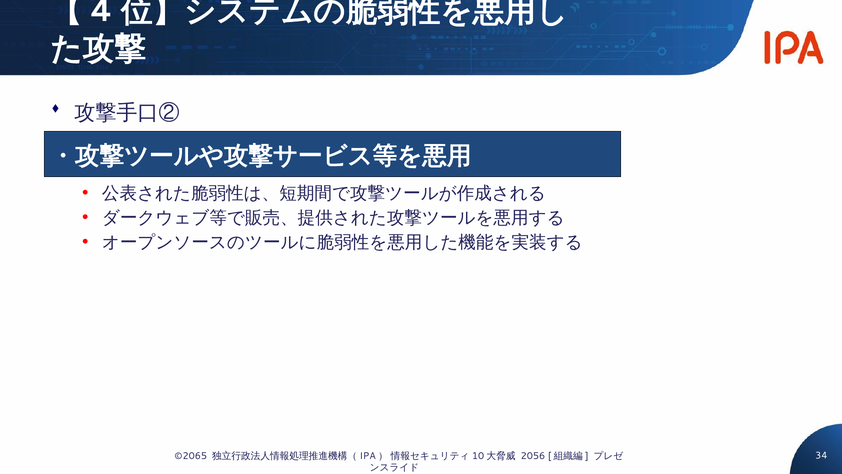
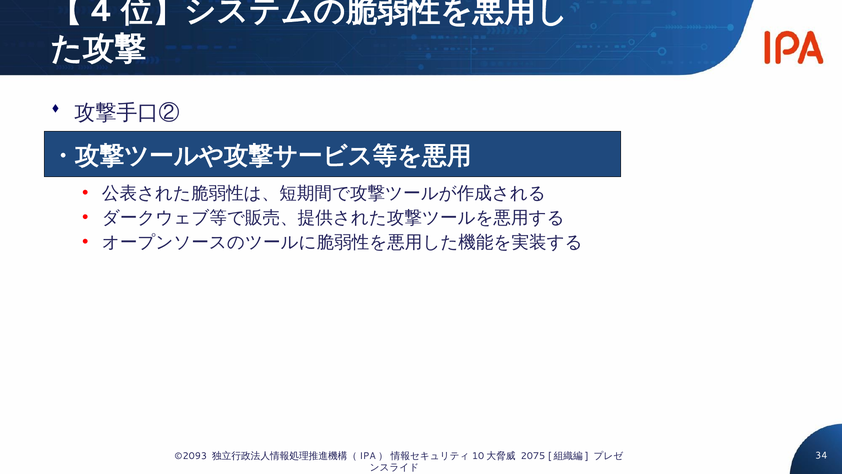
©2065: ©2065 -> ©2093 (191, 456)
2056: 2056 -> 2075 (533, 456)
